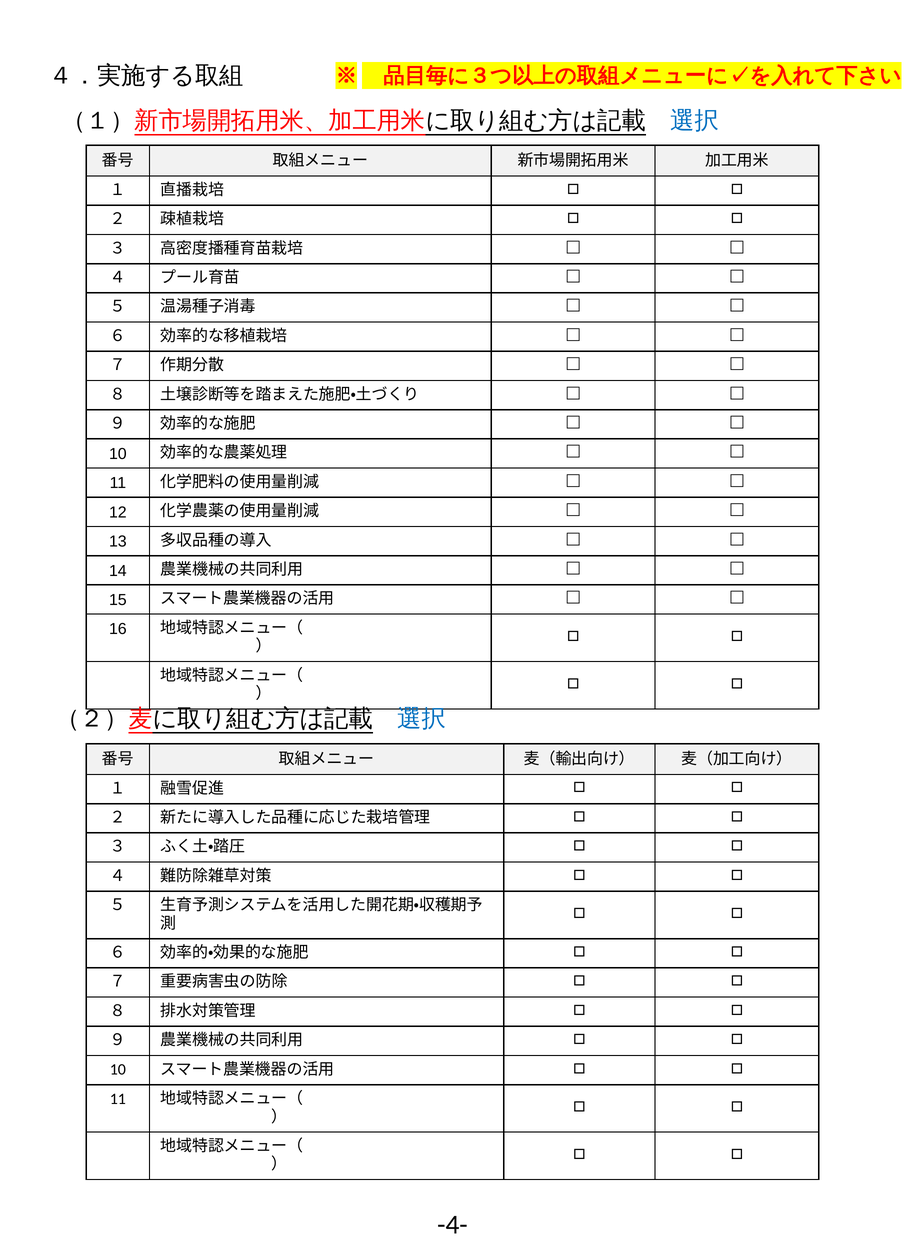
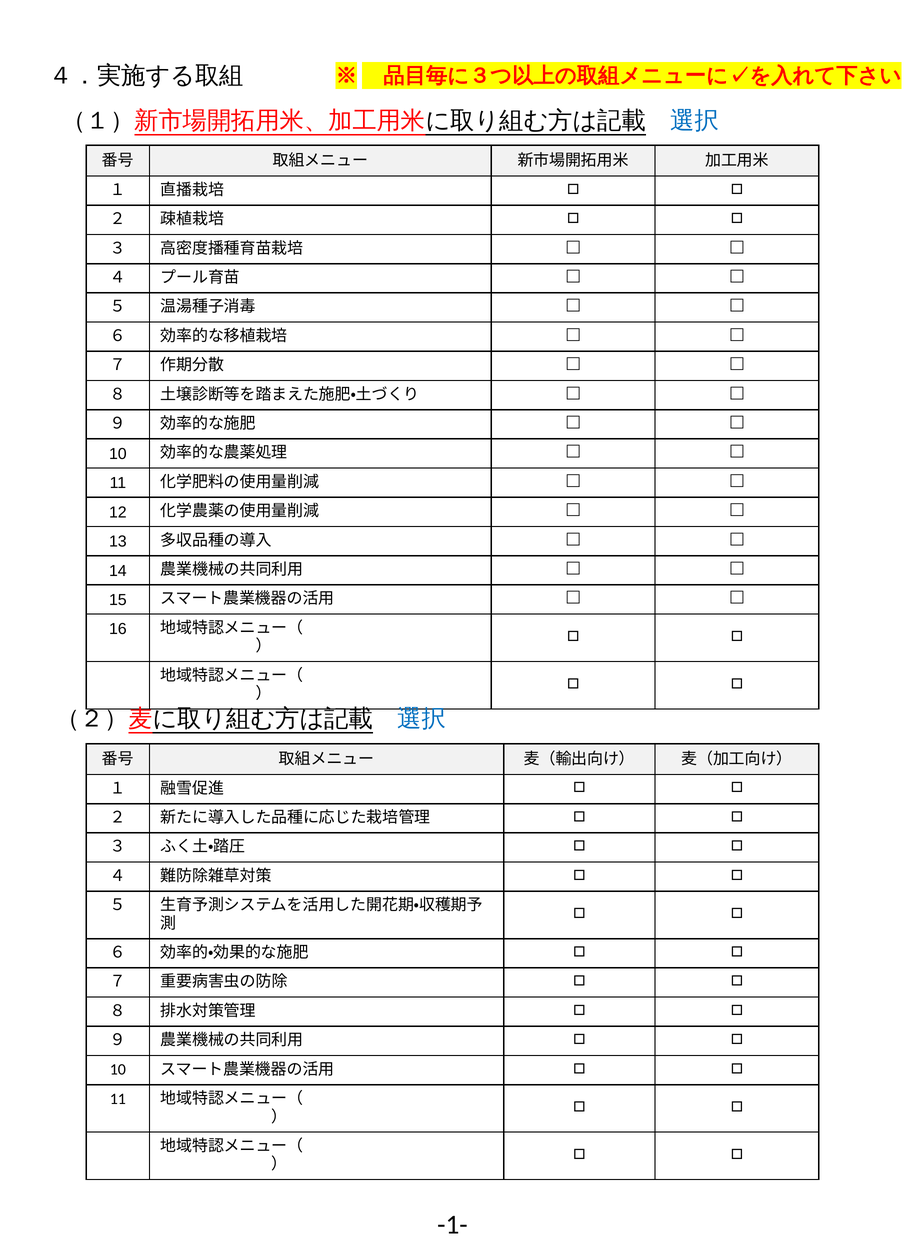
-4-: -4- -> -1- (452, 1226)
